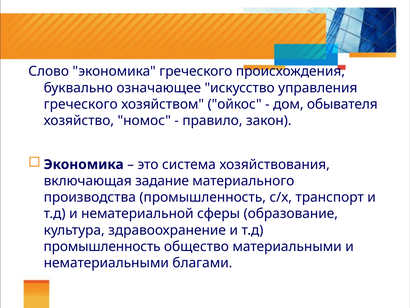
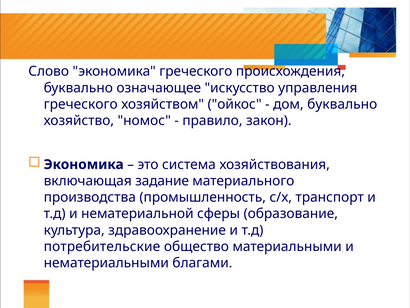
дом обывателя: обывателя -> буквально (342, 104)
промышленность: промышленность -> потребительские (102, 246)
